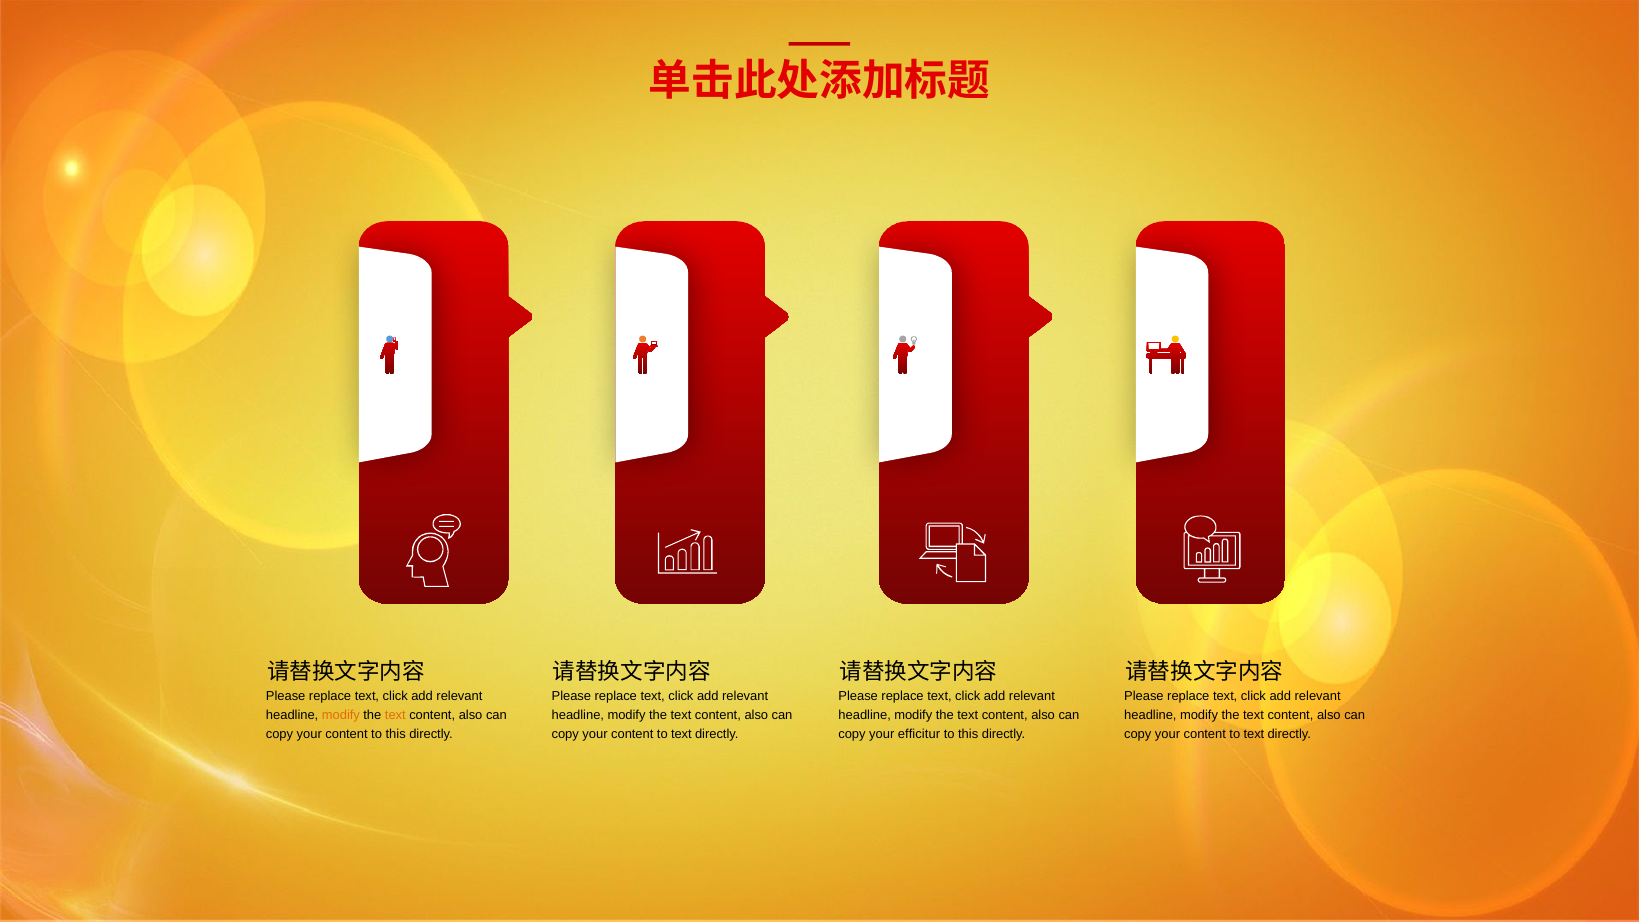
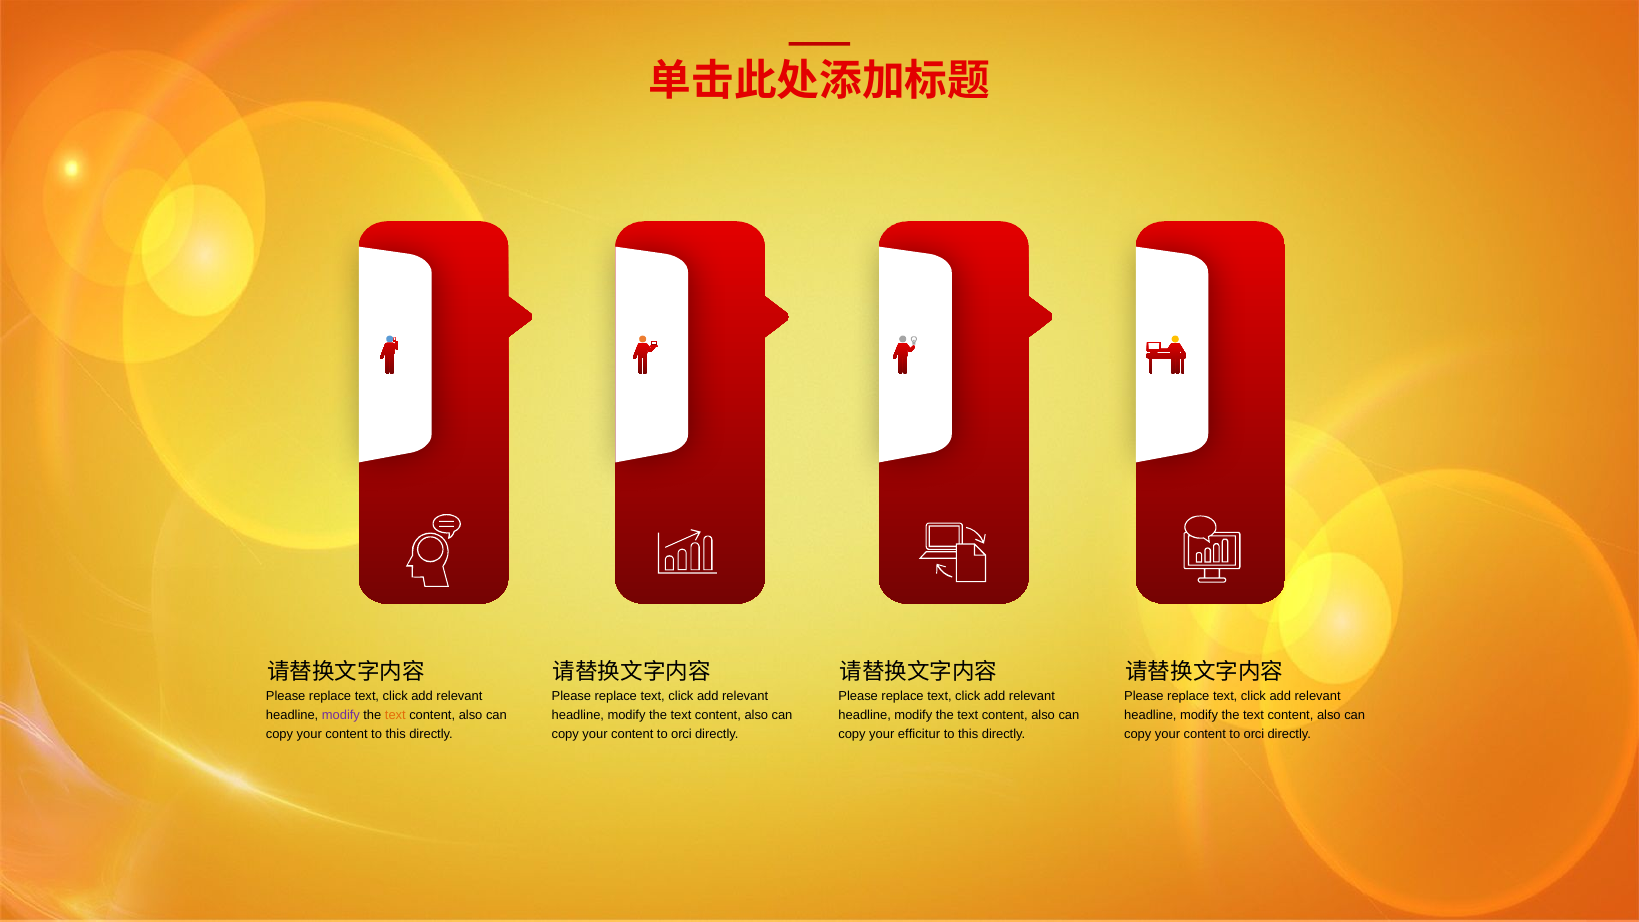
modify colour: orange -> purple (341, 715)
text: text -> orci (681, 734)
text: text -> orci (1254, 734)
